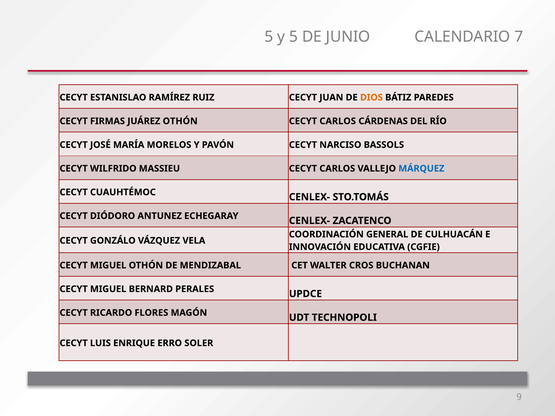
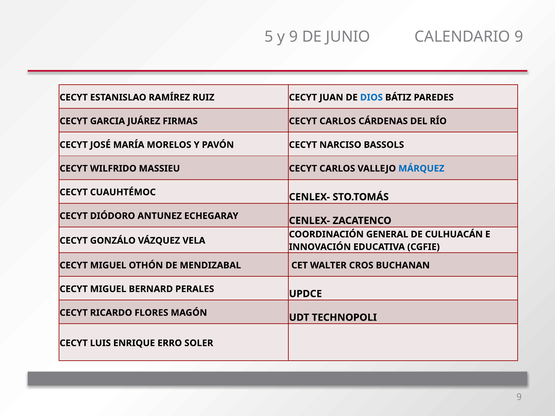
y 5: 5 -> 9 (294, 37)
CALENDARIO 7: 7 -> 9 (519, 37)
DIOS colour: orange -> blue (371, 97)
FIRMAS: FIRMAS -> GARCIA (108, 121)
JUÁREZ OTHÓN: OTHÓN -> FIRMAS (180, 121)
